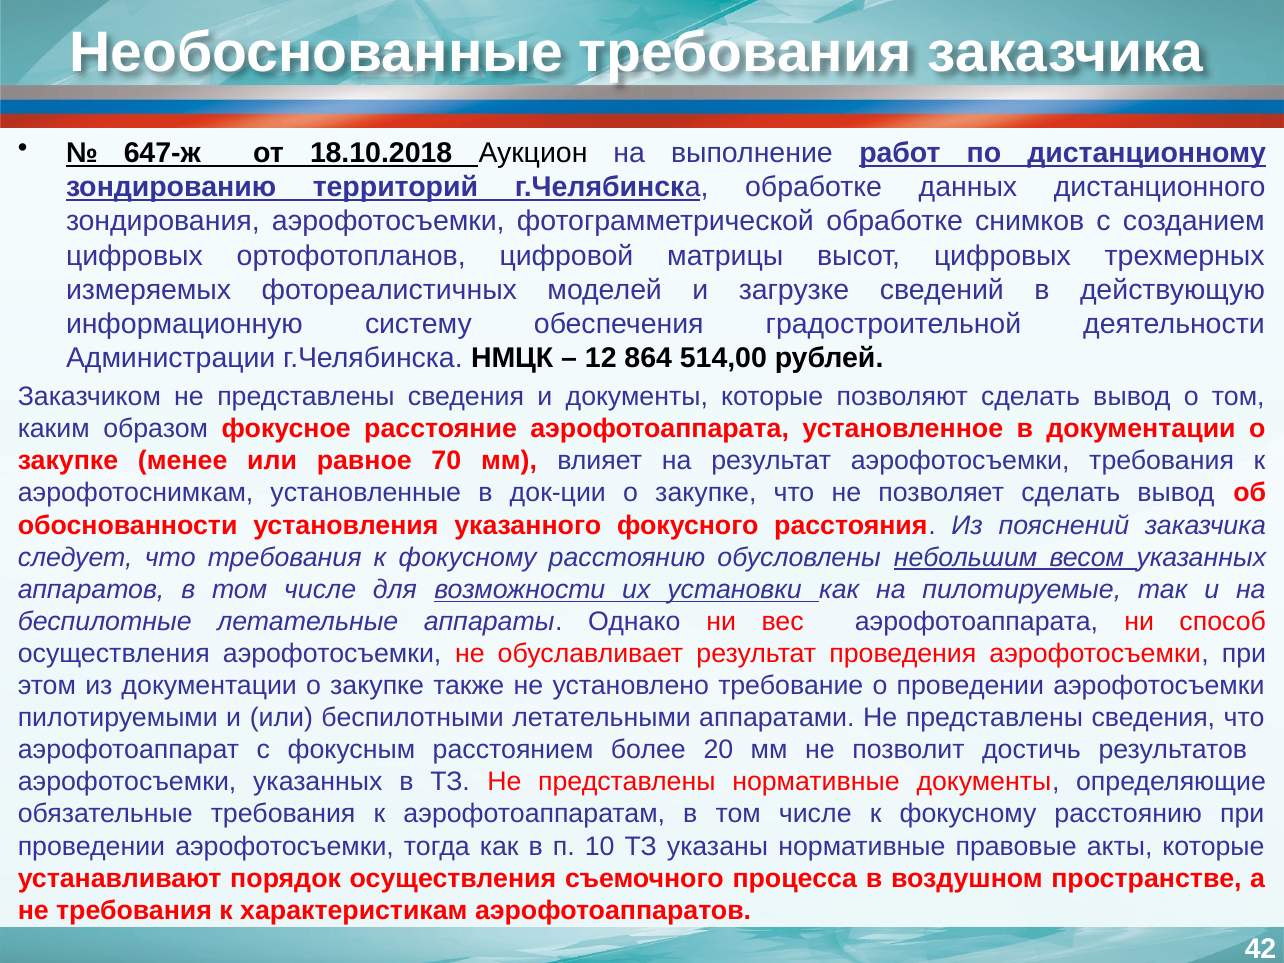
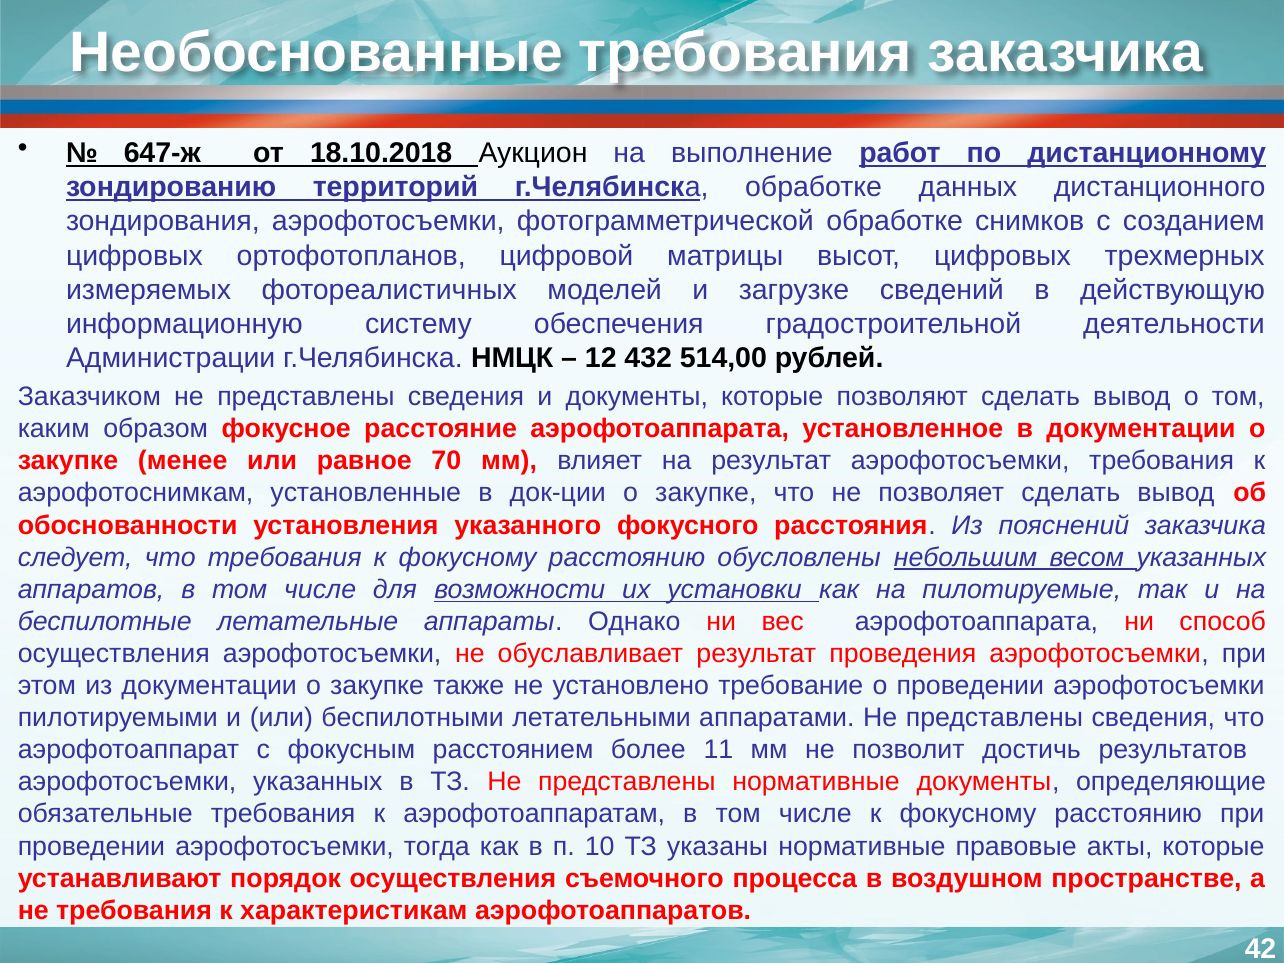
864: 864 -> 432 (648, 358)
20: 20 -> 11 (718, 750)
